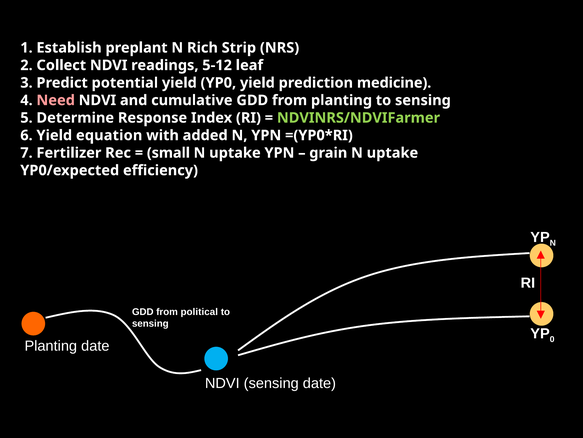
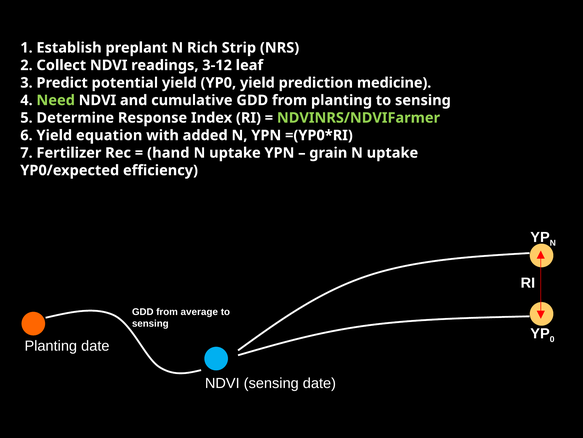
5-12: 5-12 -> 3-12 (217, 65)
Need colour: pink -> light green (56, 100)
small: small -> hand (168, 153)
political: political -> average (199, 312)
